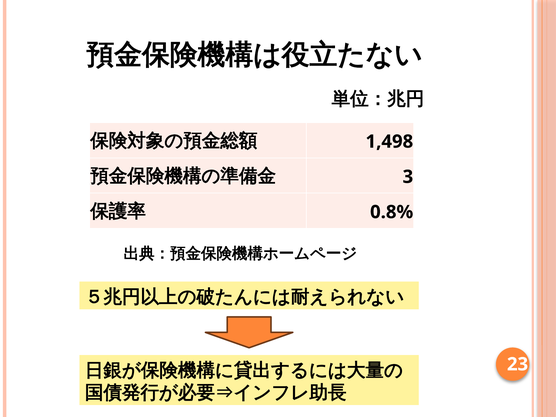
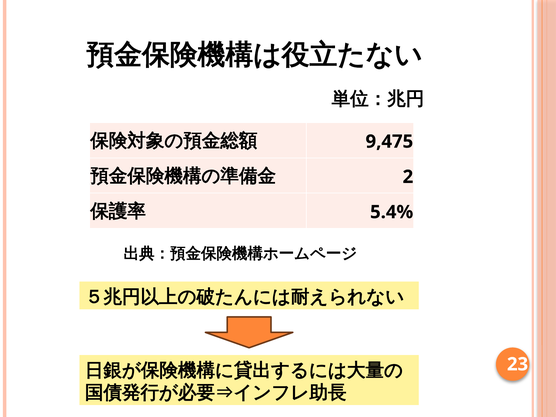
1,498: 1,498 -> 9,475 (389, 142)
3: 3 -> 2 (408, 177)
0.8%: 0.8% -> 5.4% (392, 212)
